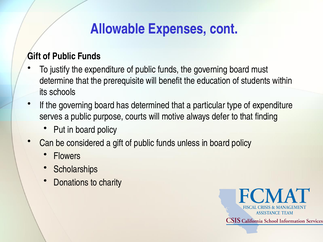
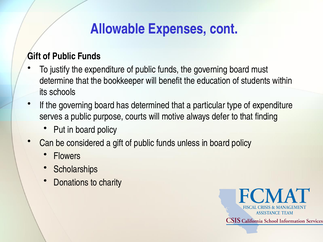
prerequisite: prerequisite -> bookkeeper (124, 81)
